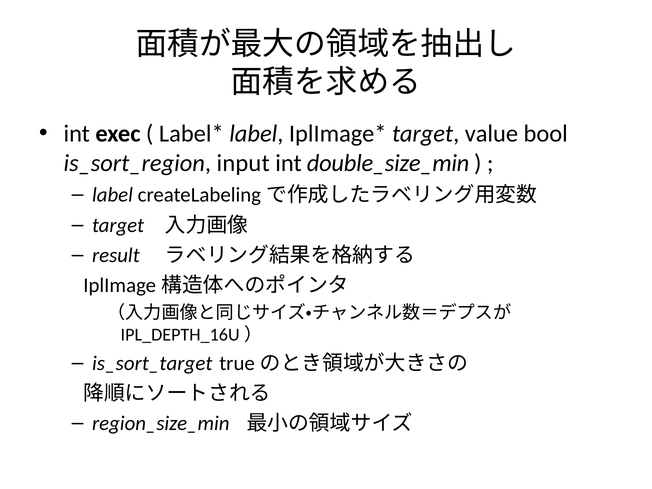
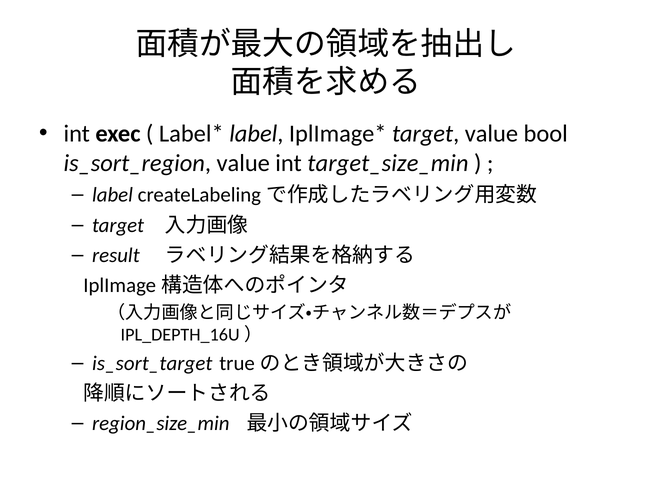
is_sort_region input: input -> value (243, 163)
double_size_min: double_size_min -> target_size_min (388, 163)
